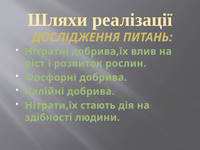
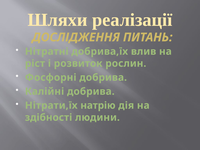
стають: стають -> натрію (98, 105)
